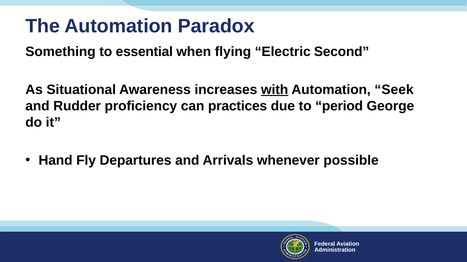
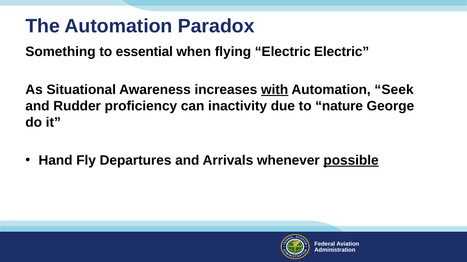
Electric Second: Second -> Electric (342, 52)
practices: practices -> inactivity (238, 106)
period: period -> nature (339, 106)
possible underline: none -> present (351, 161)
